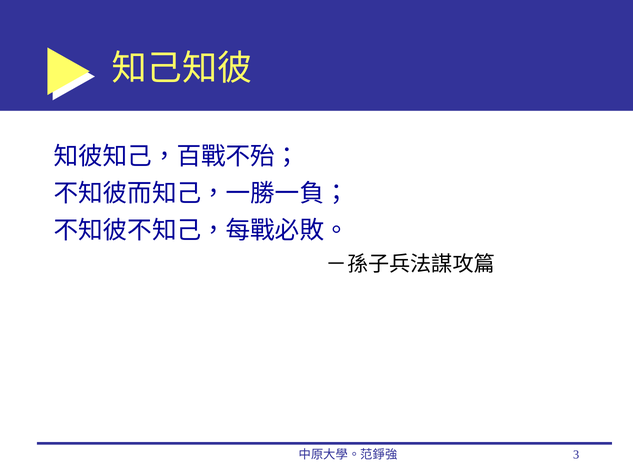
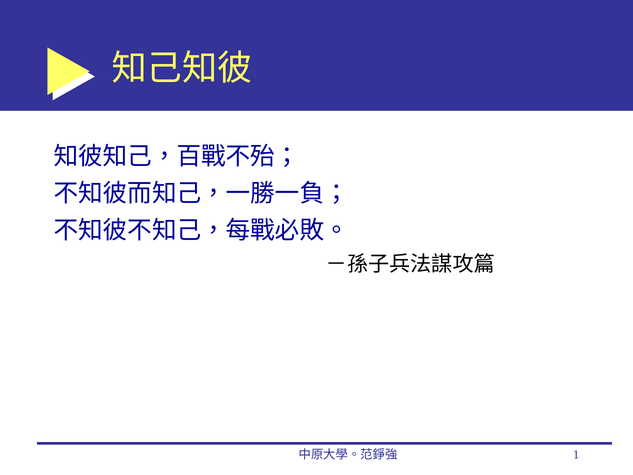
3: 3 -> 1 (576, 455)
